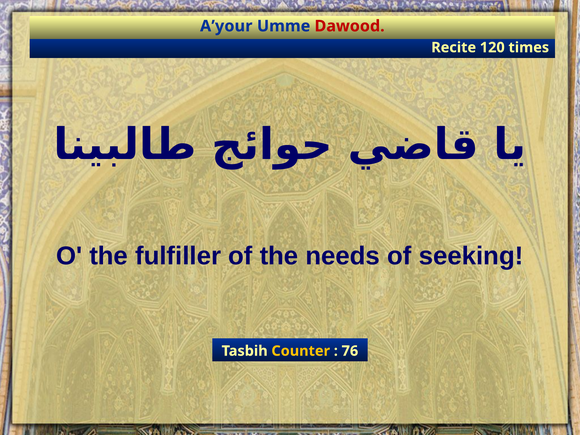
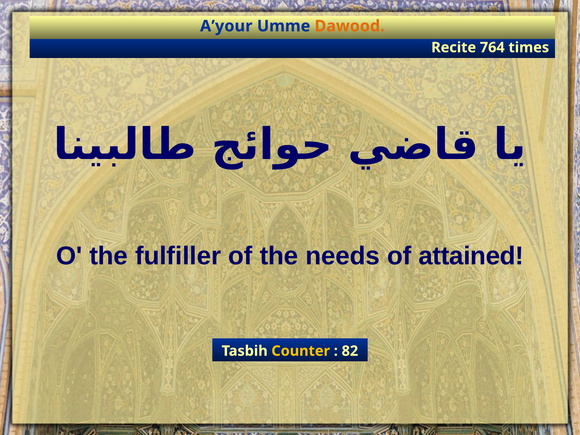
Dawood colour: red -> orange (350, 26)
120: 120 -> 764 (492, 47)
seeking: seeking -> attained (471, 256)
76: 76 -> 82 (350, 351)
